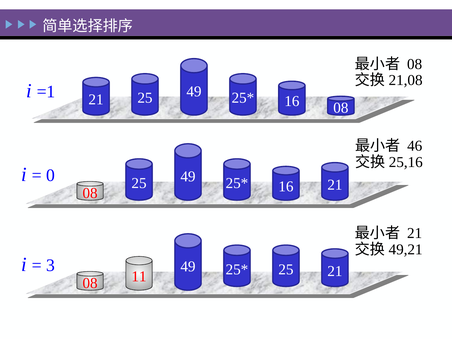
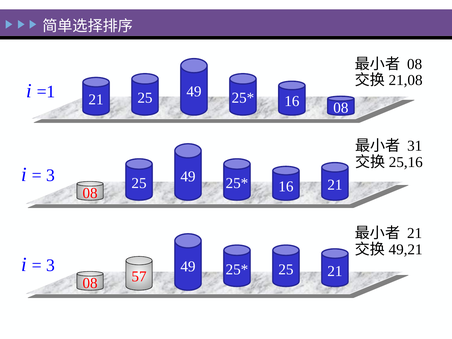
46: 46 -> 31 (415, 146)
0: 0 -> 3 (50, 175)
11: 11 -> 57 (139, 276)
